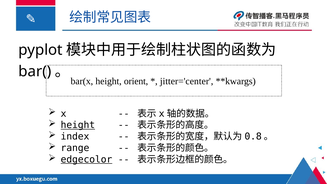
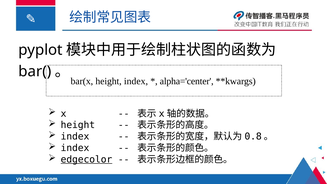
height orient: orient -> index (136, 81)
jitter='center: jitter='center -> alpha='center (187, 81)
height underline: present -> none (78, 125)
range: range -> index (75, 148)
